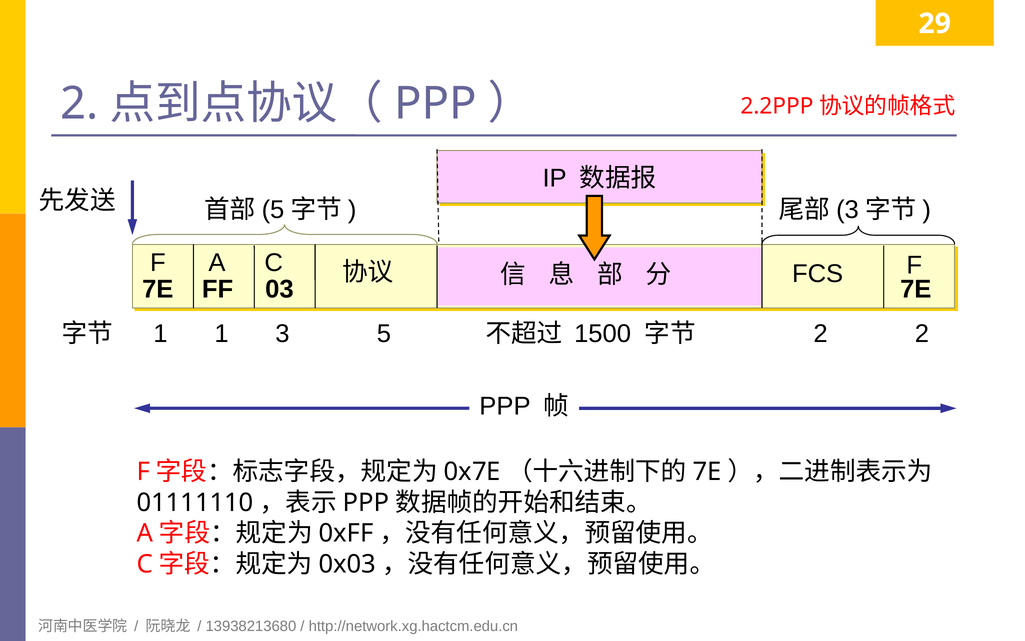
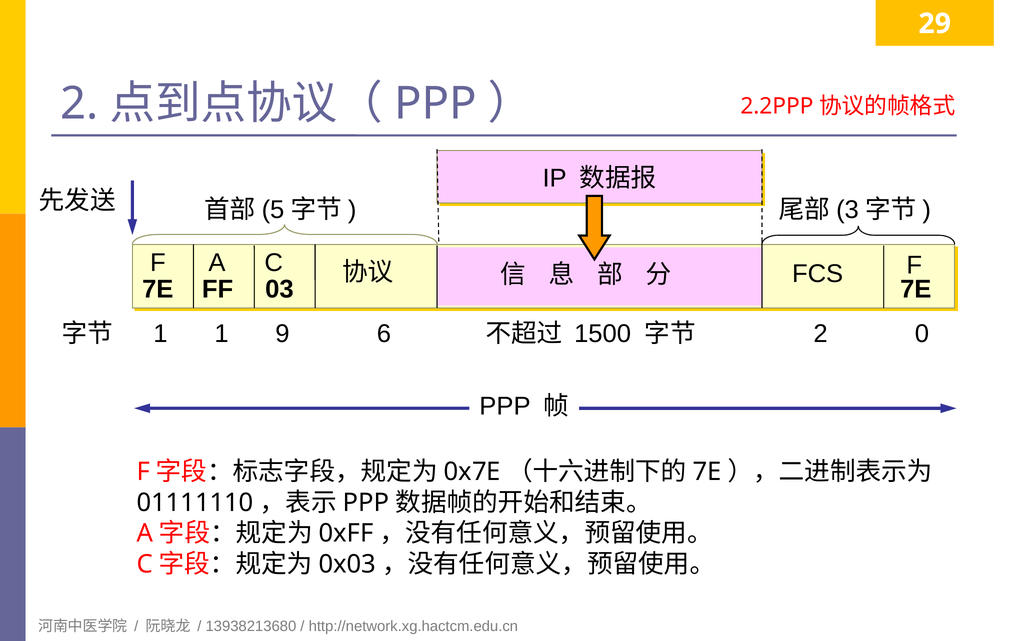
5: 5 -> 6 (384, 334)
1 2: 2 -> 0 (922, 334)
3: 3 -> 9 (282, 334)
